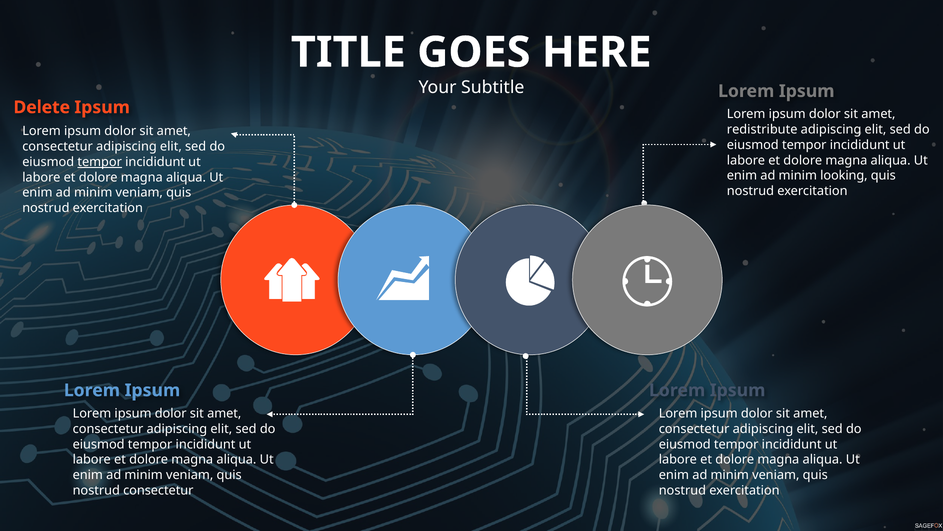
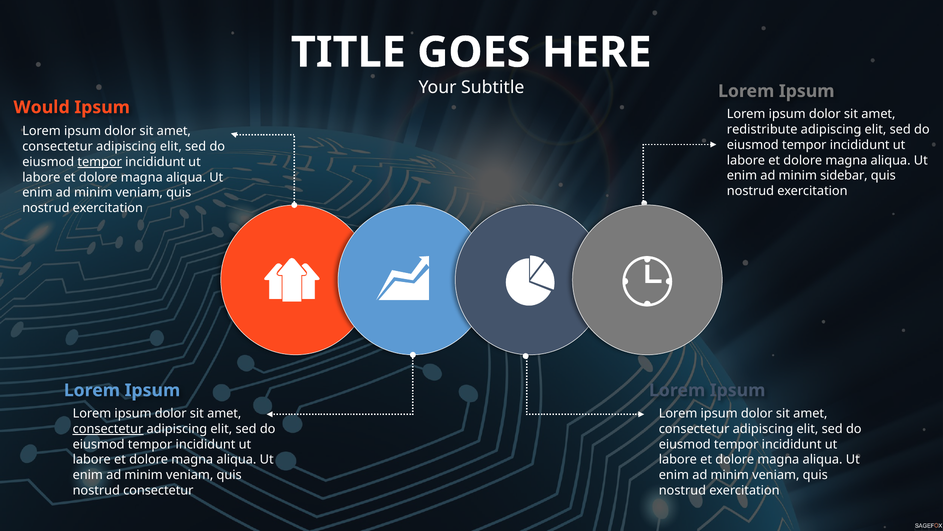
Delete: Delete -> Would (42, 107)
looking: looking -> sidebar (844, 175)
consectetur underline: none -> present (108, 429)
